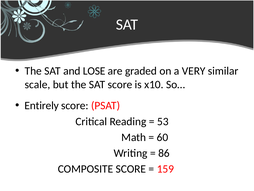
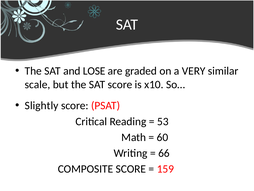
Entirely: Entirely -> Slightly (42, 105)
86: 86 -> 66 (164, 153)
